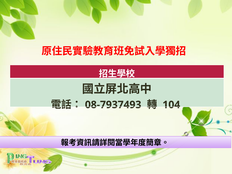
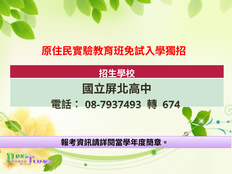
104: 104 -> 674 (171, 105)
